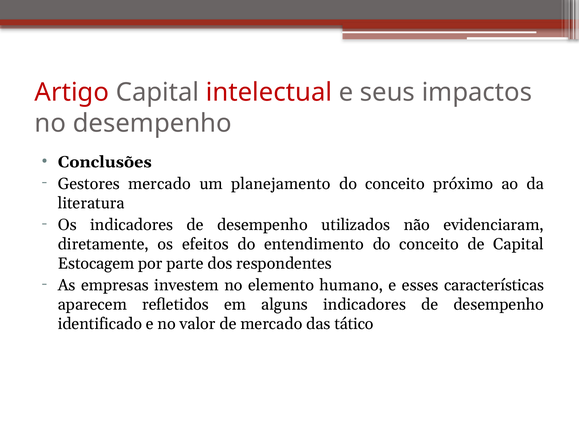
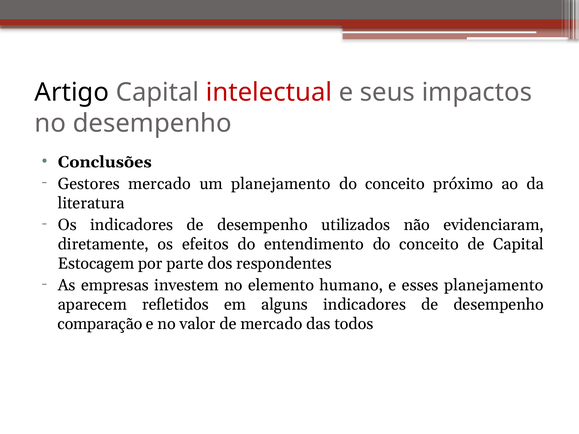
Artigo colour: red -> black (72, 92)
esses características: características -> planejamento (494, 285)
identificado: identificado -> comparação (100, 324)
tático: tático -> todos (354, 324)
